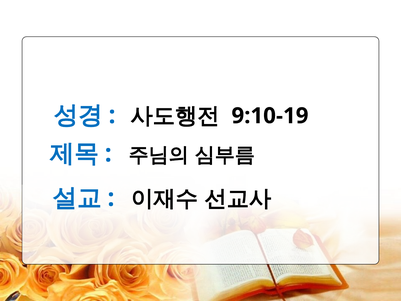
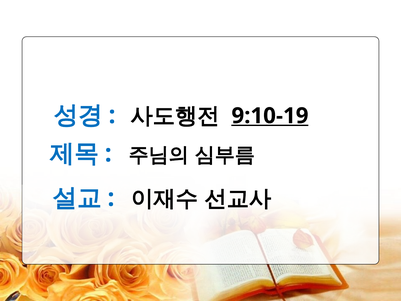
9:10-19 underline: none -> present (270, 116)
